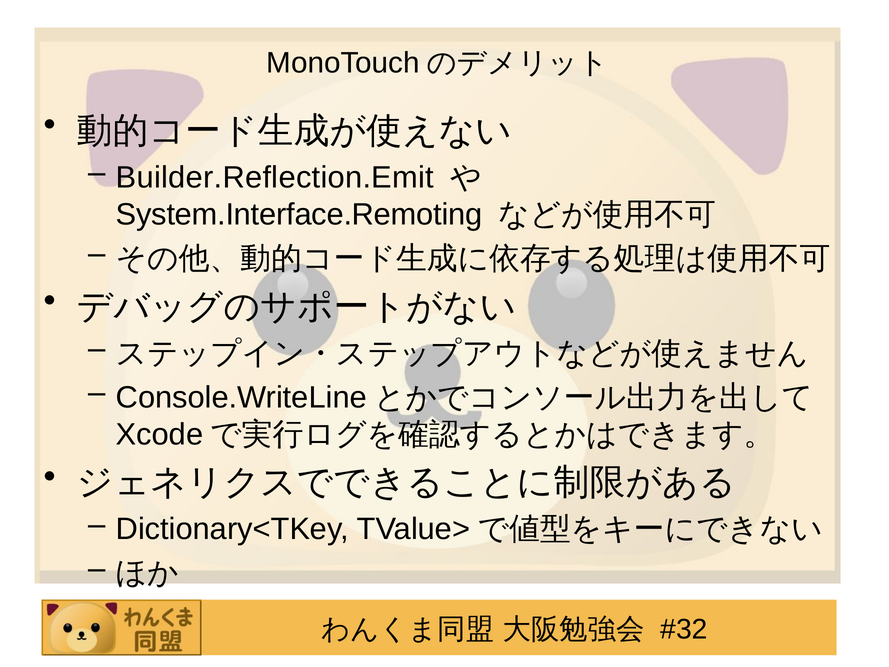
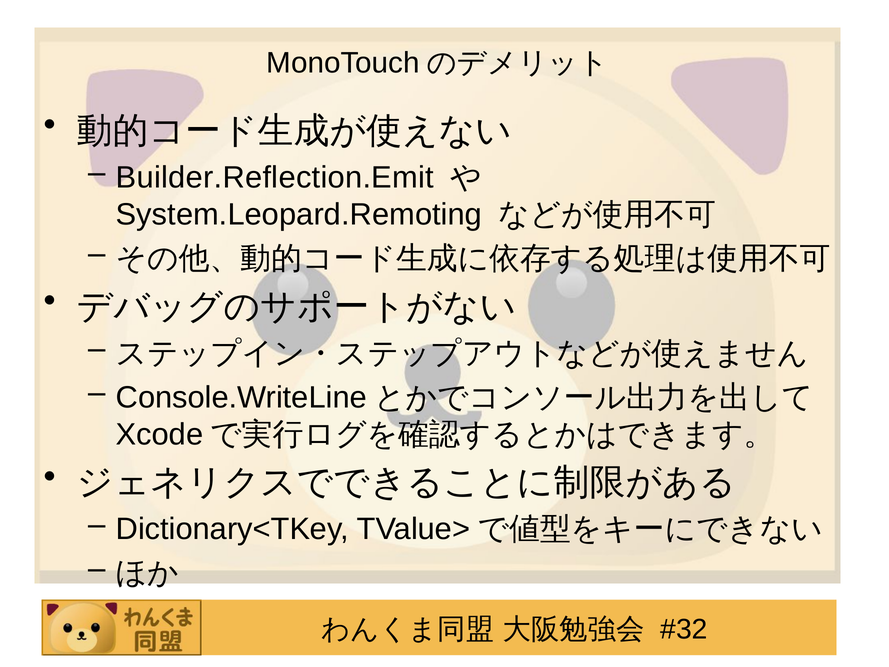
System.Interface.Remoting: System.Interface.Remoting -> System.Leopard.Remoting (299, 214)
